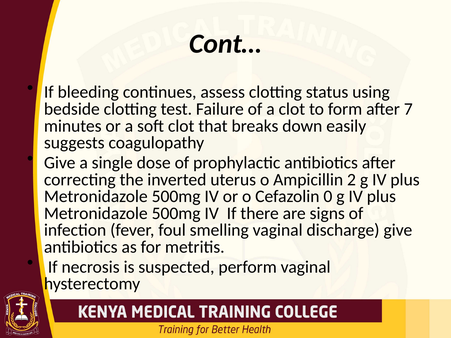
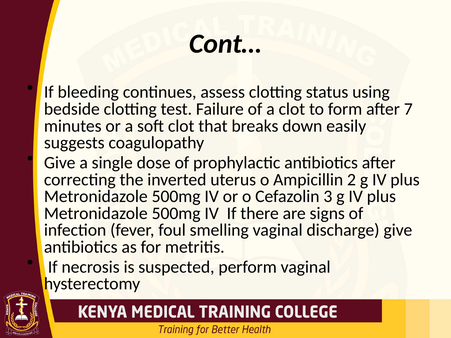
0: 0 -> 3 (328, 197)
